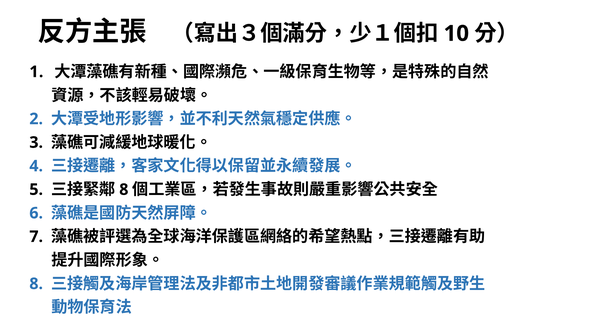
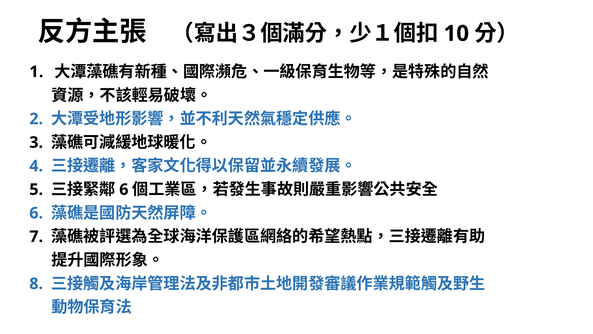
8: 8 -> 6 (124, 189)
